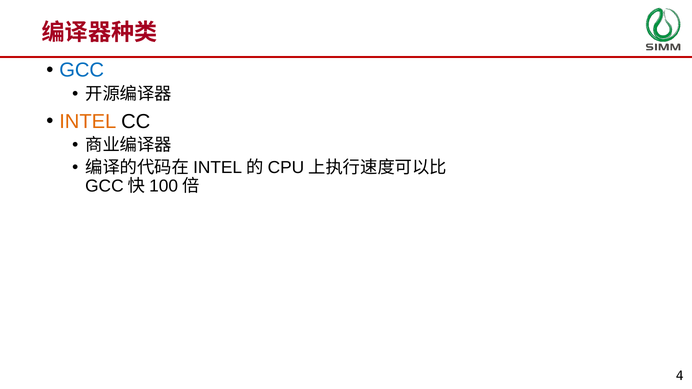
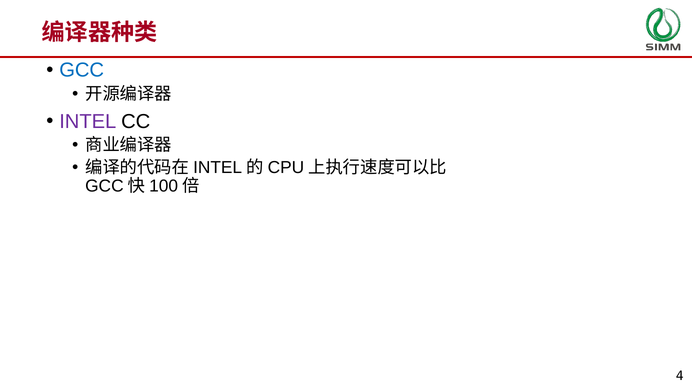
INTEL colour: orange -> purple (88, 121)
